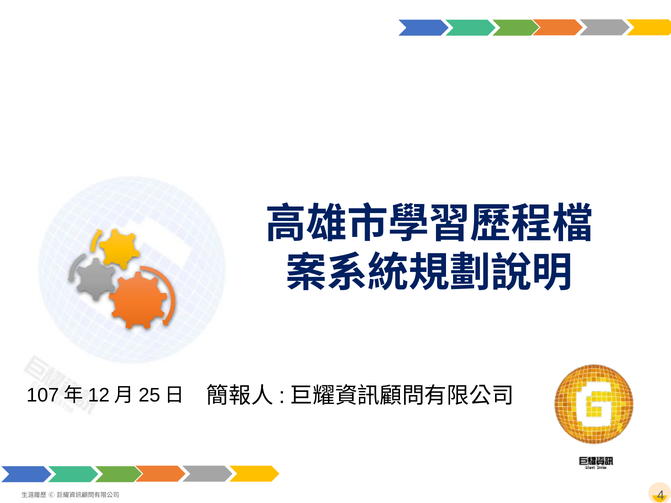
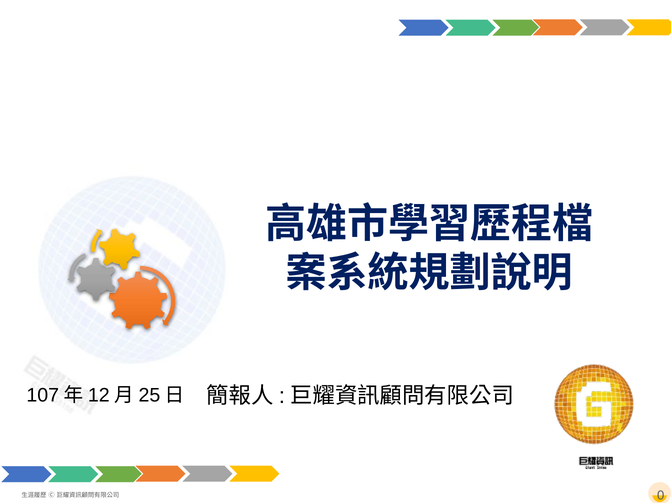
4: 4 -> 0 (661, 496)
